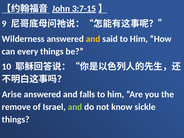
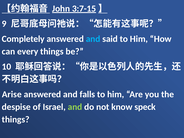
Wilderness: Wilderness -> Completely (23, 39)
and colour: yellow -> light blue (93, 39)
remove: remove -> despise (16, 107)
sickle: sickle -> speck (145, 107)
